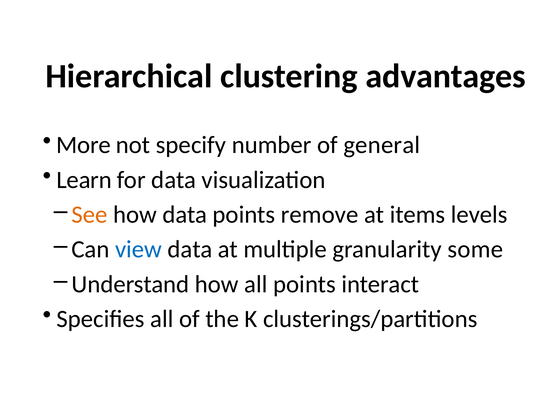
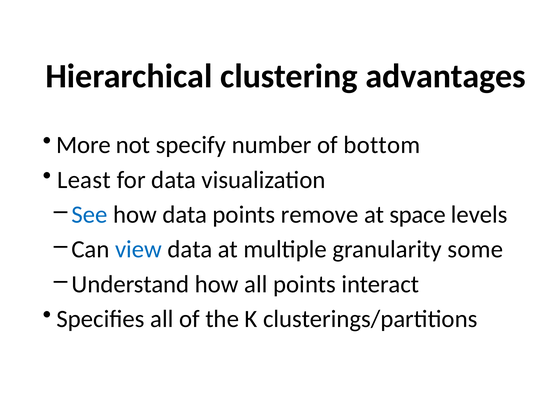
general: general -> bottom (382, 145)
Learn: Learn -> Least (84, 180)
See colour: orange -> blue (89, 214)
items: items -> space (418, 214)
